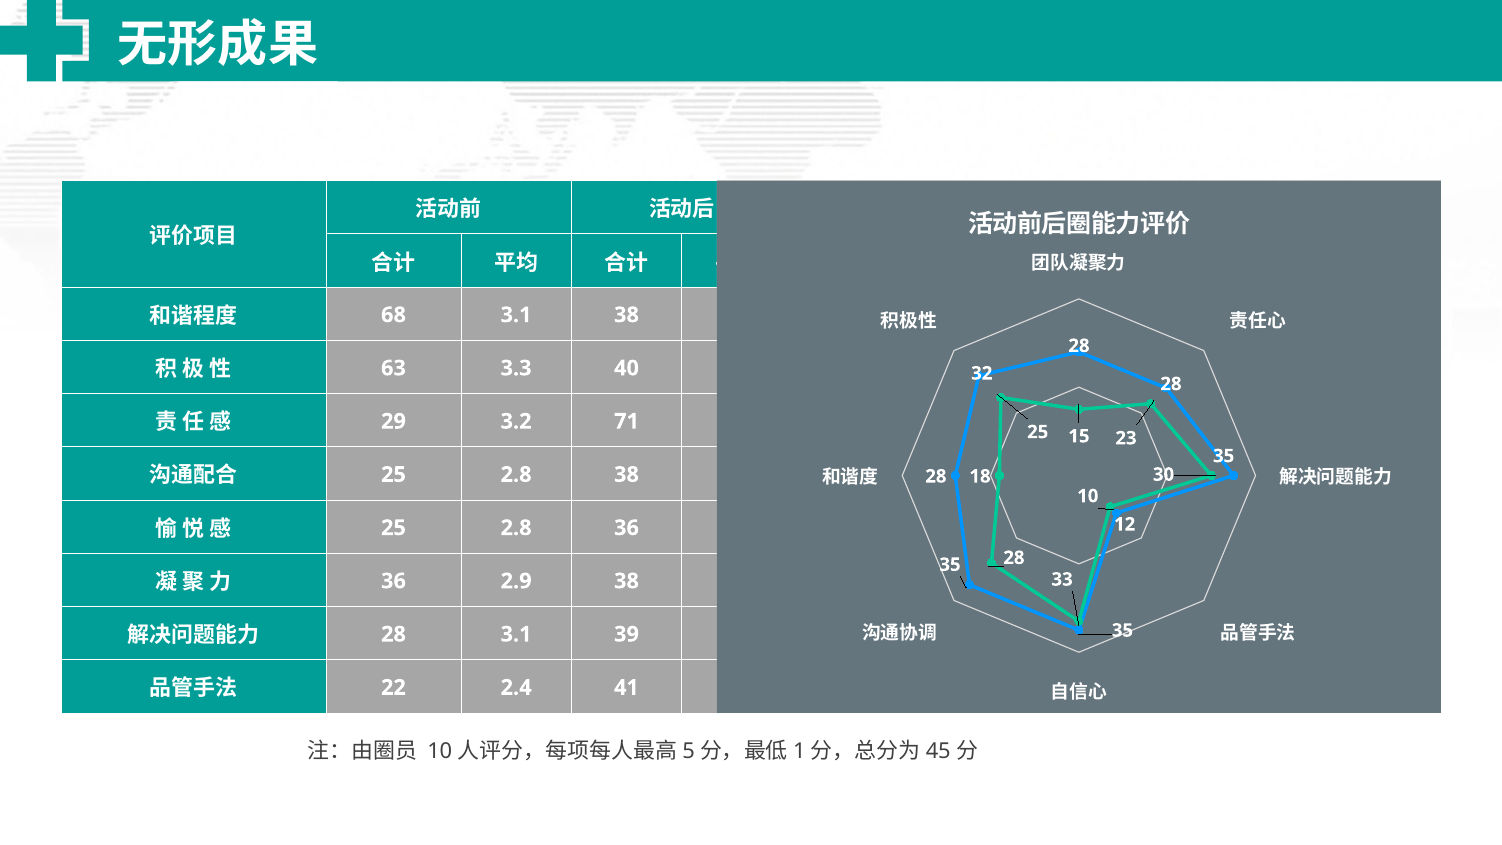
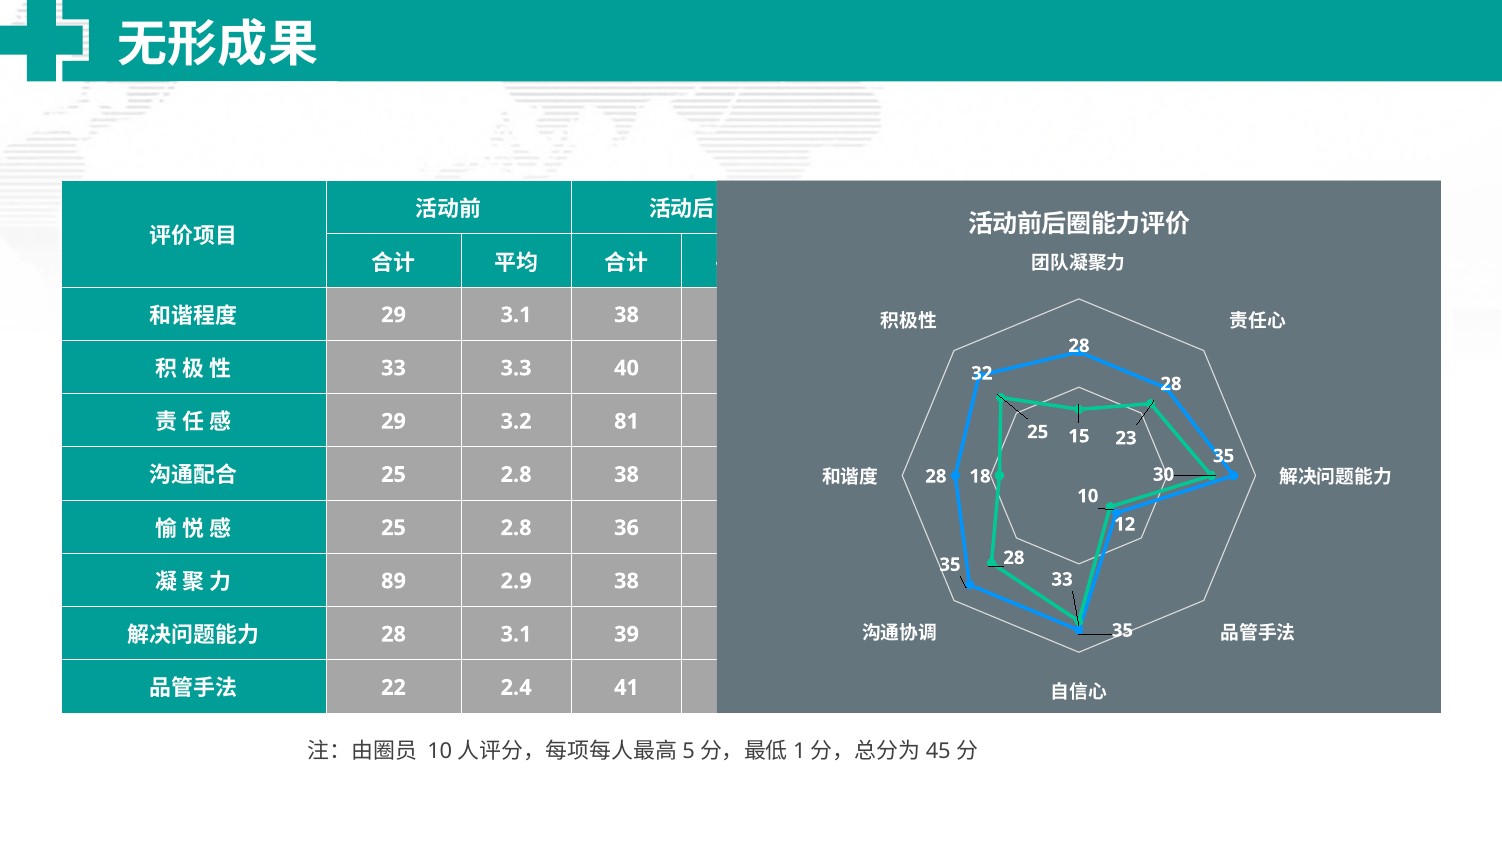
68: 68 -> 29 (394, 315)
63: 63 -> 33 (394, 368)
71: 71 -> 81 (627, 421)
36: 36 -> 89 (394, 581)
